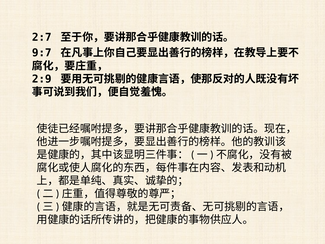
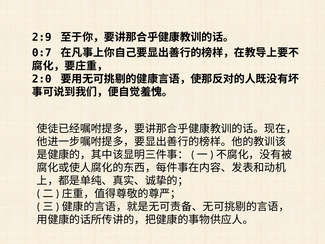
2:7: 2:7 -> 2:9 (42, 37)
9:7: 9:7 -> 0:7 (42, 53)
2:9: 2:9 -> 2:0 (42, 79)
